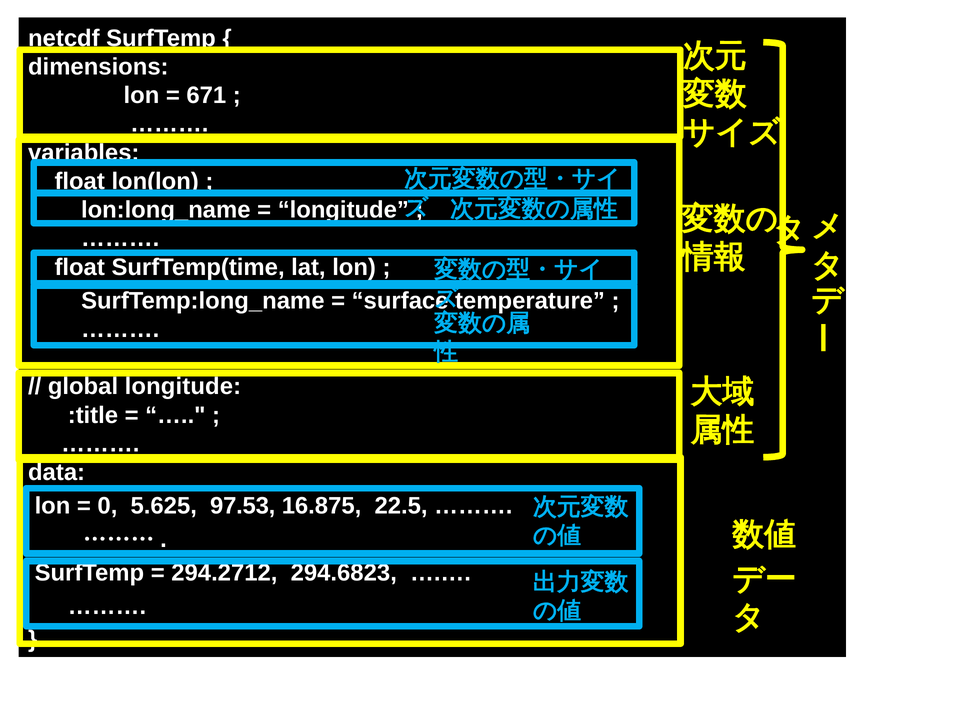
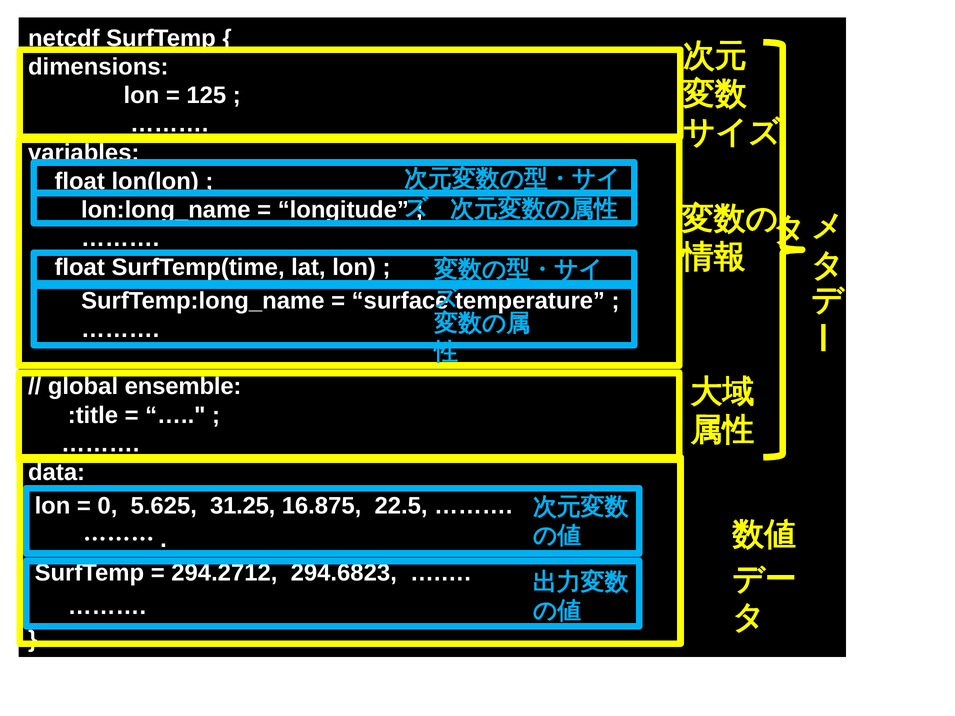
671: 671 -> 125 (206, 95)
global longitude: longitude -> ensemble (183, 387)
97.53: 97.53 -> 31.25 (243, 506)
